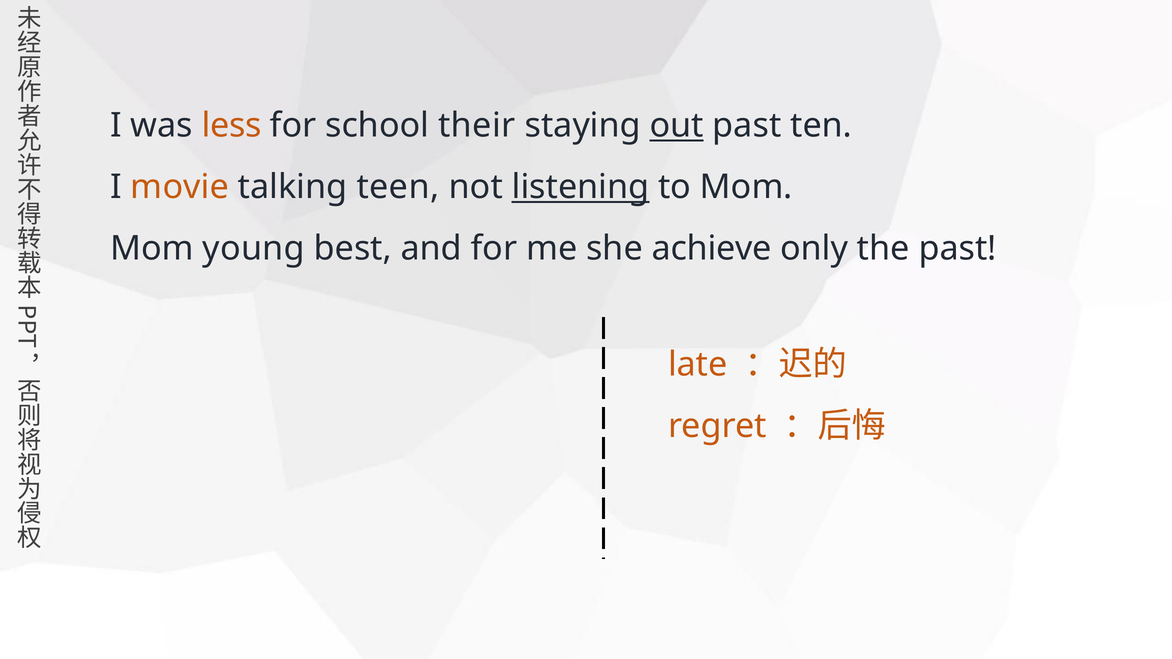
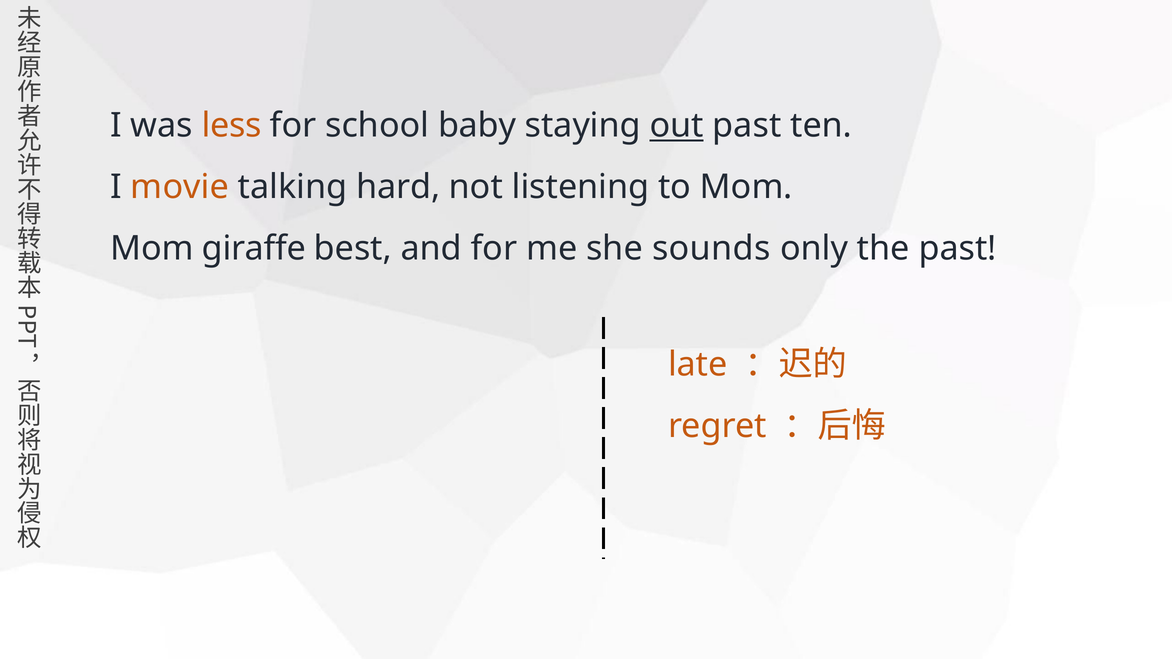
their: their -> baby (477, 126)
teen: teen -> hard (398, 187)
listening underline: present -> none (581, 187)
young: young -> giraffe (254, 249)
achieve: achieve -> sounds (711, 249)
